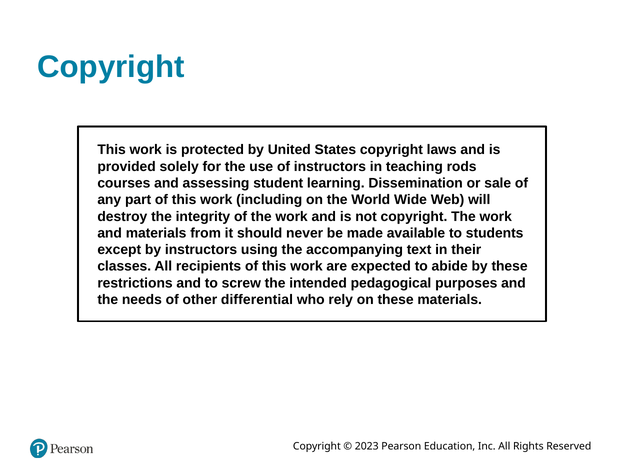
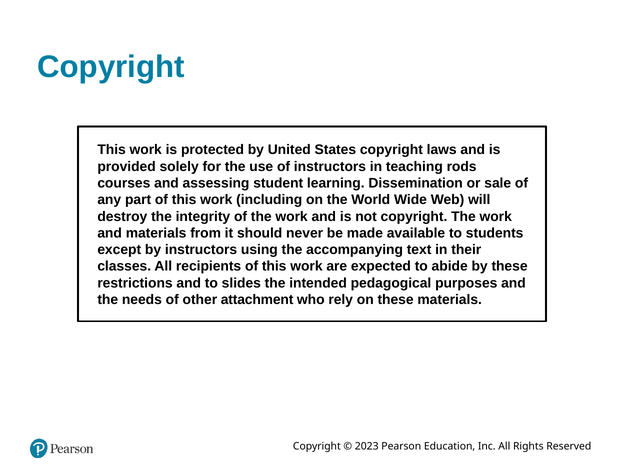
screw: screw -> slides (241, 283)
differential: differential -> attachment (257, 300)
